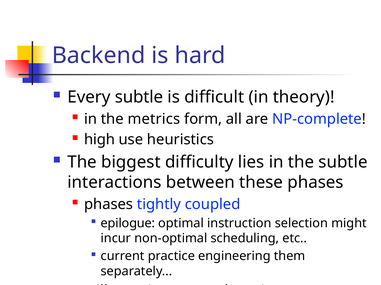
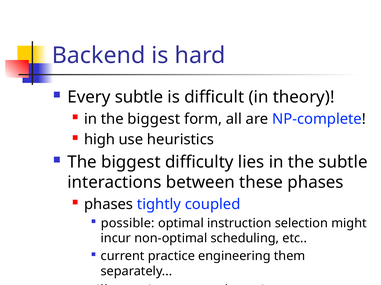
in the metrics: metrics -> biggest (154, 119)
epilogue: epilogue -> possible (128, 224)
